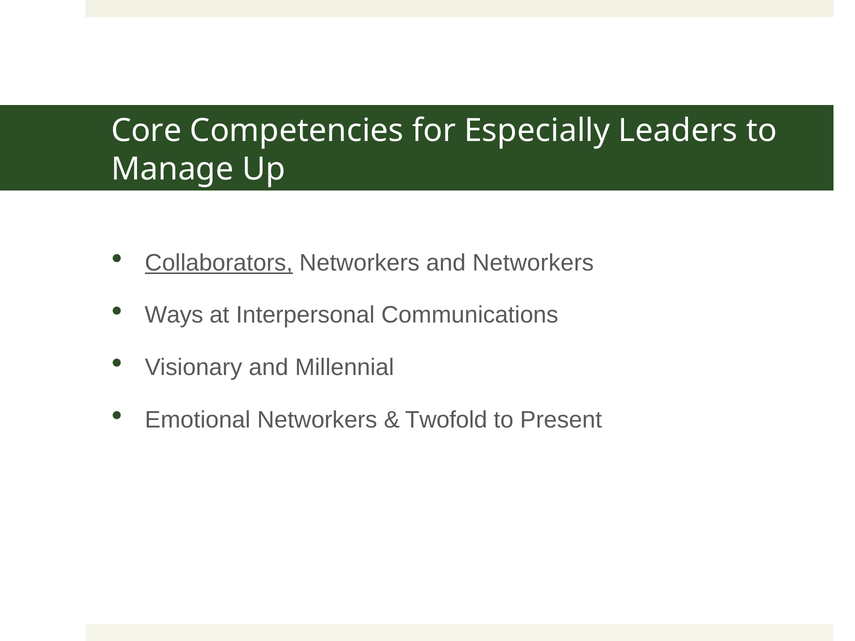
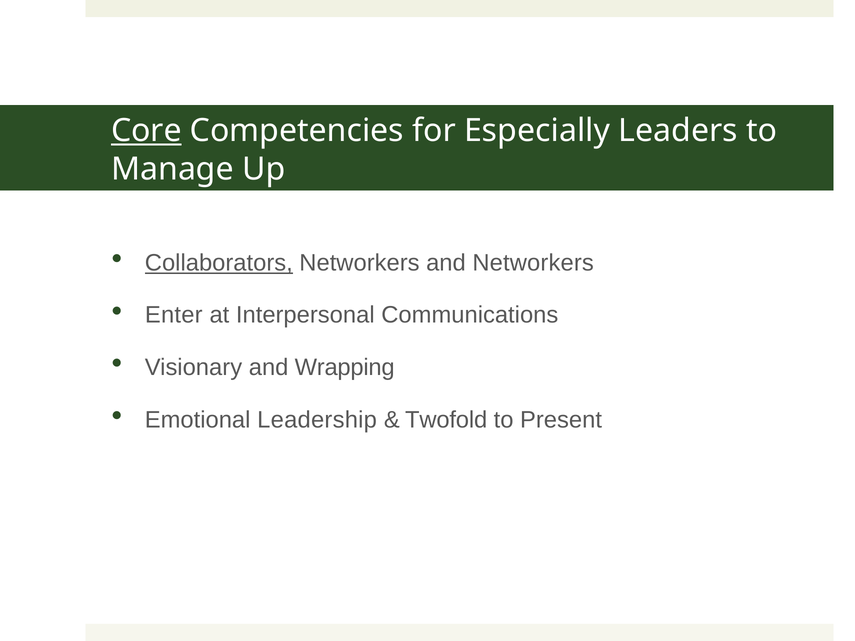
Core underline: none -> present (146, 131)
Ways: Ways -> Enter (174, 315)
Millennial: Millennial -> Wrapping (345, 368)
Emotional Networkers: Networkers -> Leadership (317, 420)
